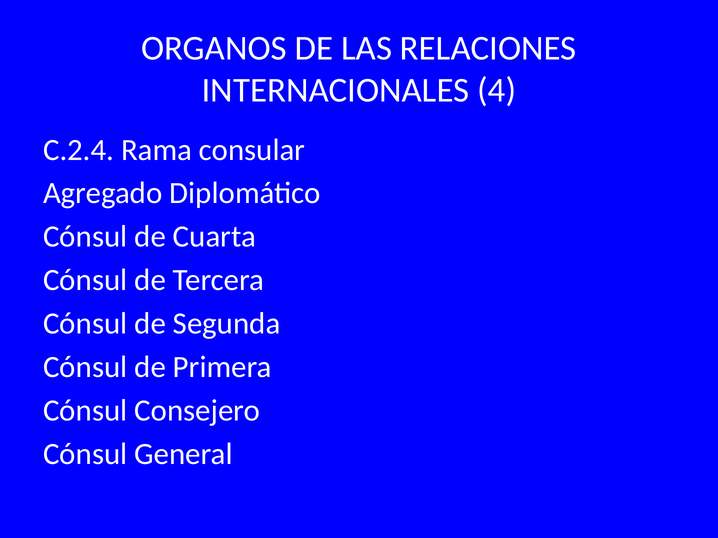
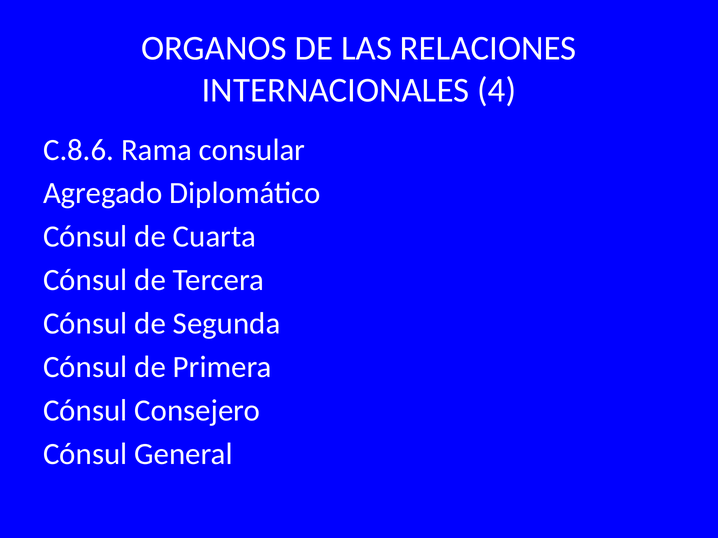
C.2.4: C.2.4 -> C.8.6 (79, 150)
